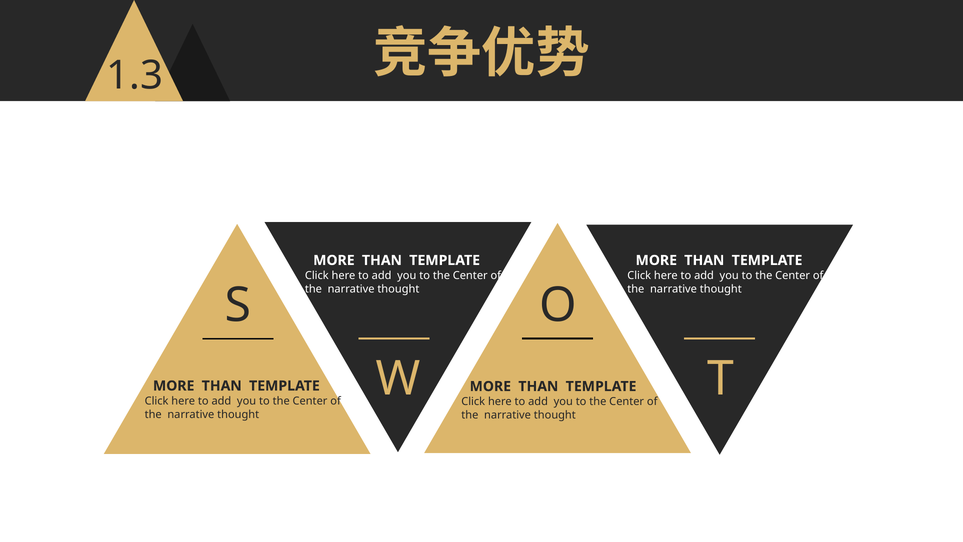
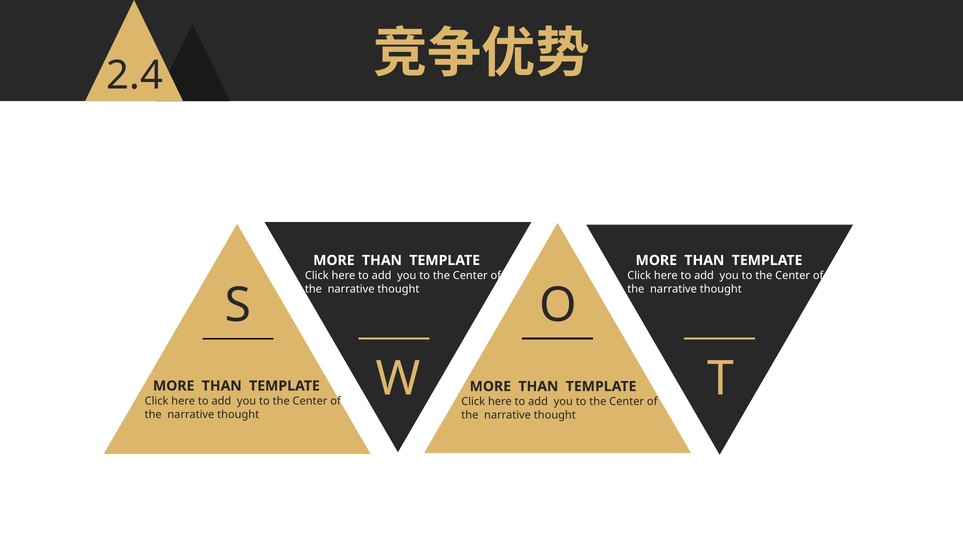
1.3: 1.3 -> 2.4 (135, 76)
